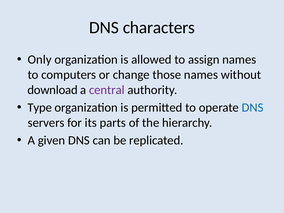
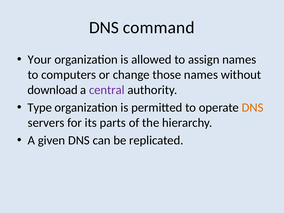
characters: characters -> command (159, 27)
Only: Only -> Your (40, 60)
DNS colour: blue -> orange (253, 108)
